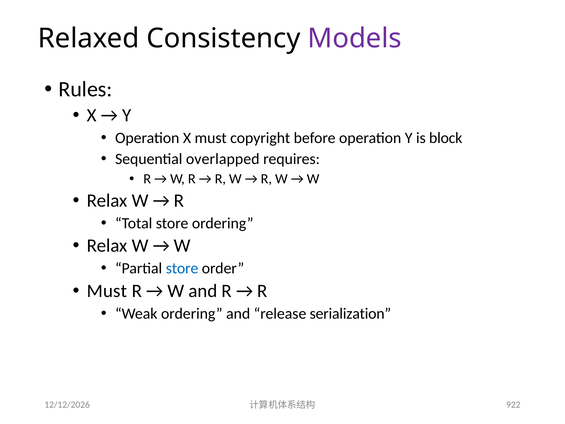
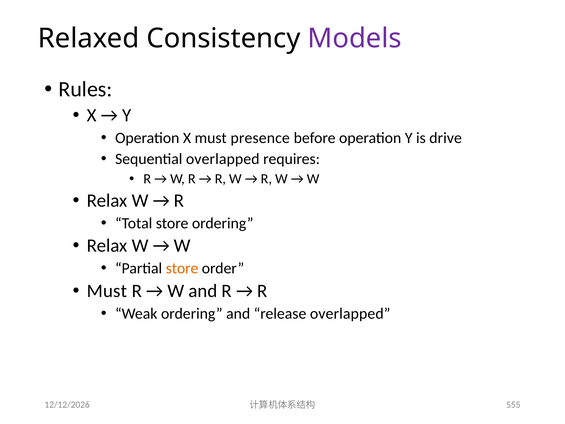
copyright: copyright -> presence (260, 138)
block: block -> drive (446, 138)
store colour: blue -> orange (182, 268)
release serialization: serialization -> overlapped (350, 313)
922: 922 -> 555 (513, 405)
